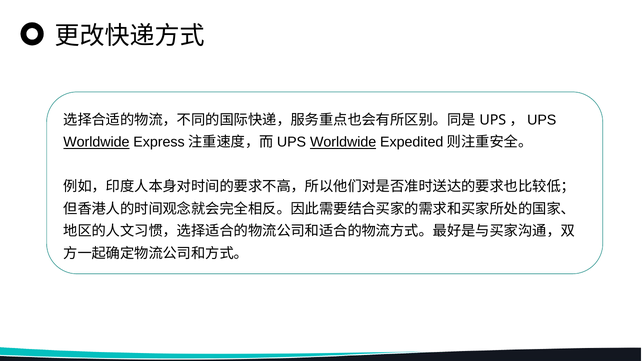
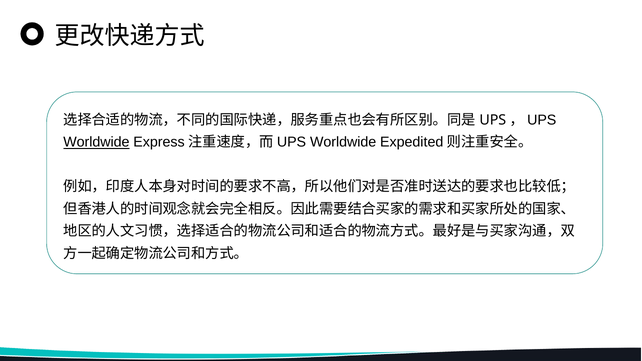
Worldwide underline: present -> none (343, 142)
